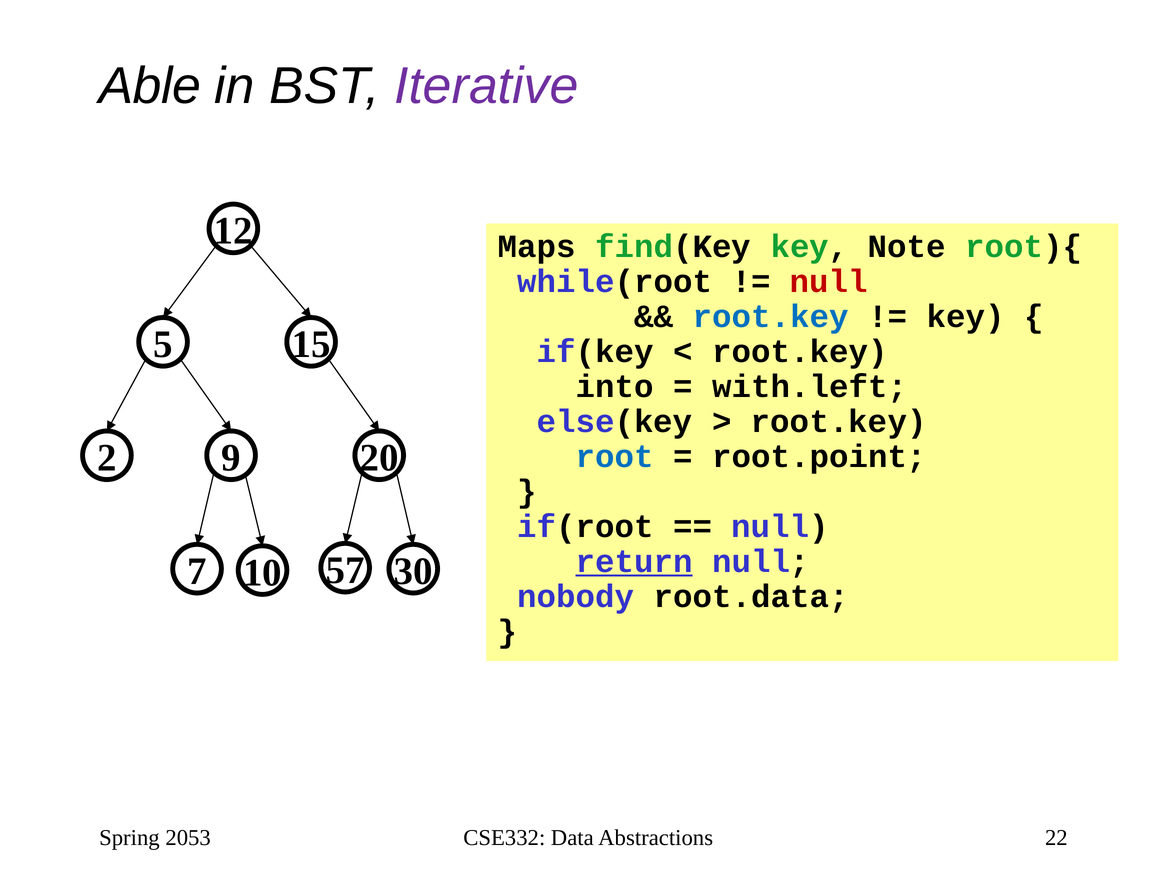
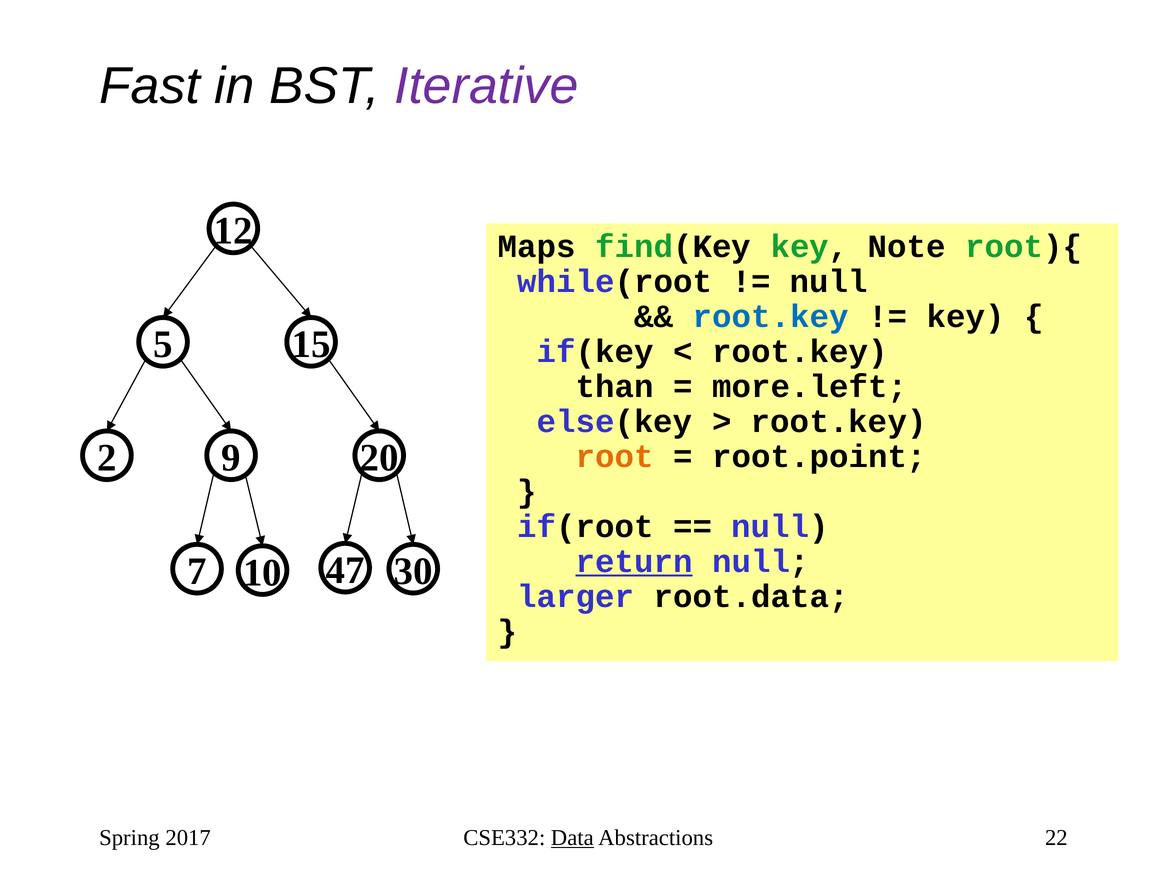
Able: Able -> Fast (150, 86)
null colour: red -> black (829, 282)
into: into -> than (615, 387)
with.left: with.left -> more.left (810, 387)
root colour: blue -> orange (615, 457)
57: 57 -> 47 (345, 571)
nobody: nobody -> larger (576, 597)
2053: 2053 -> 2017 (188, 838)
Data underline: none -> present (572, 838)
